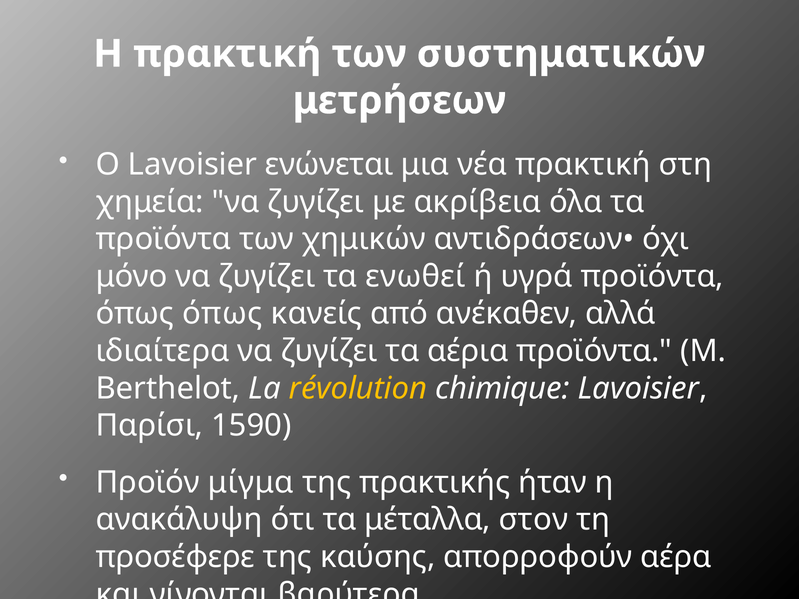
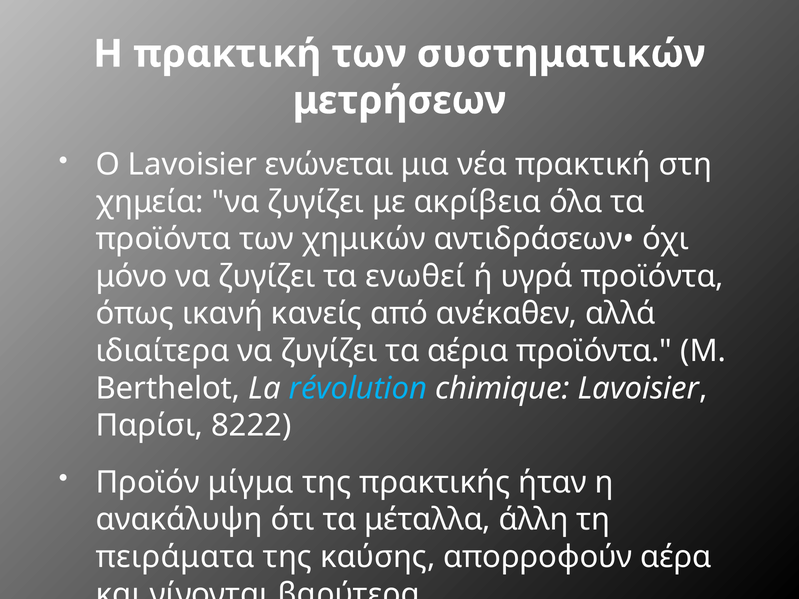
όπως όπως: όπως -> ικανή (223, 314)
révolution colour: yellow -> light blue (358, 388)
1590: 1590 -> 8222 (251, 426)
στον: στον -> άλλη (534, 520)
προσέφερε: προσέφερε -> πειράματα (175, 557)
